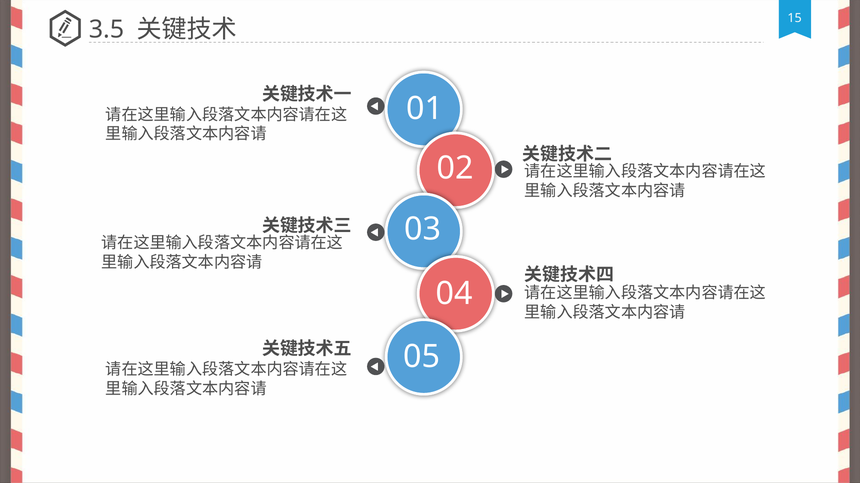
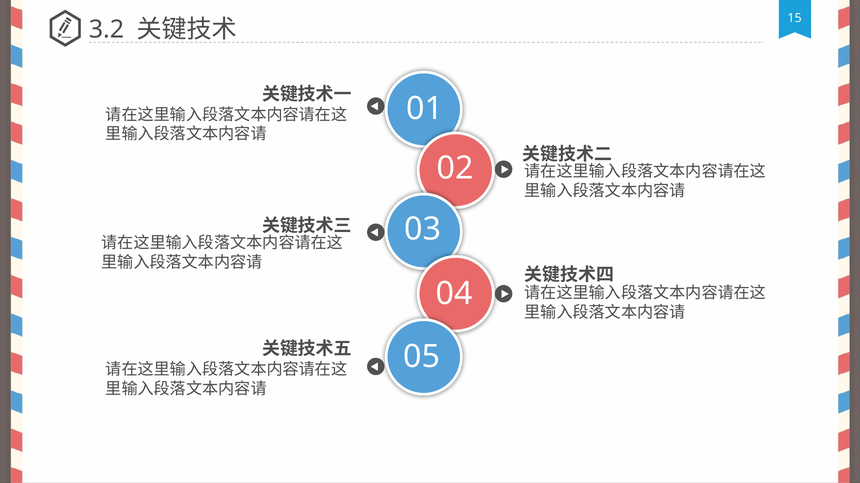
3.5: 3.5 -> 3.2 (106, 30)
